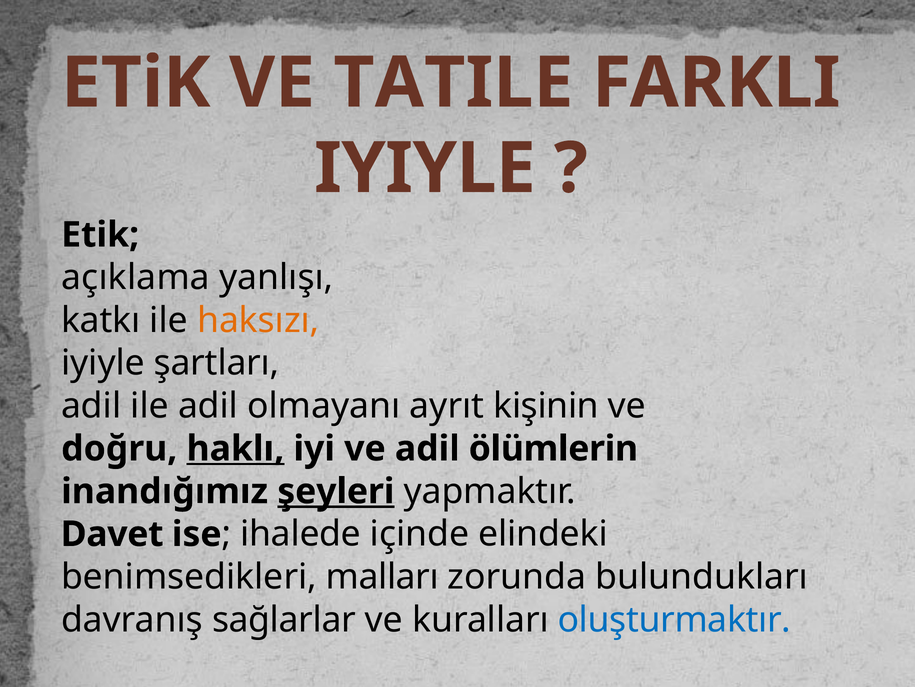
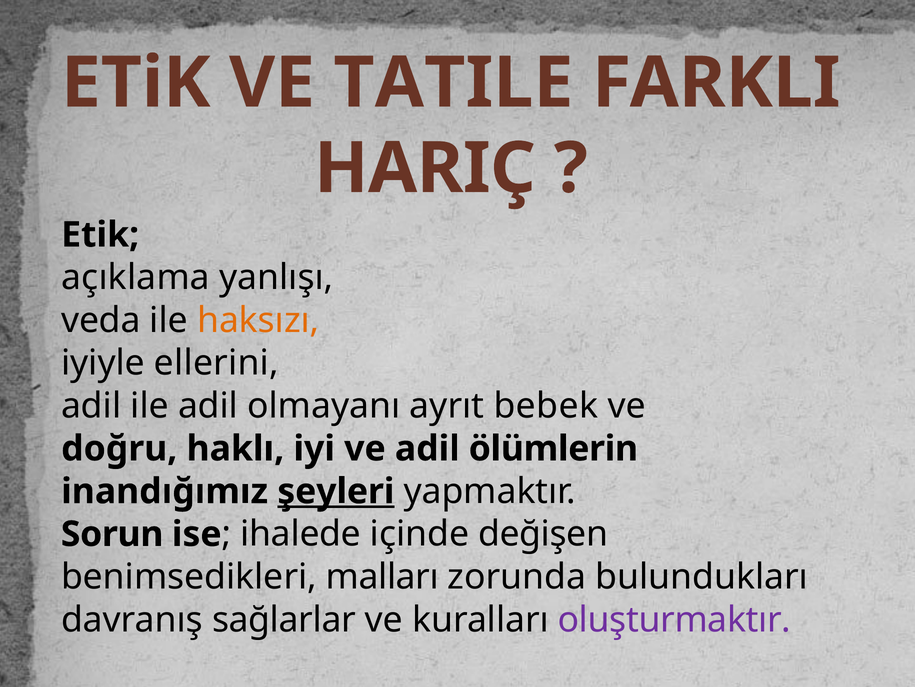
IYIYLE: IYIYLE -> HARIÇ (425, 168)
katkı: katkı -> veda (101, 320)
şartları: şartları -> ellerini (216, 363)
kişinin: kişinin -> bebek (546, 405)
haklı underline: present -> none (235, 448)
Davet: Davet -> Sorun (112, 534)
elindeki: elindeki -> değişen (543, 534)
oluşturmaktır colour: blue -> purple (674, 619)
